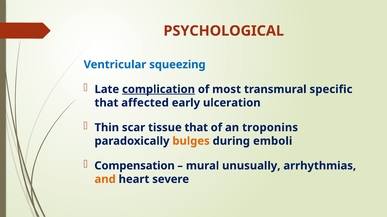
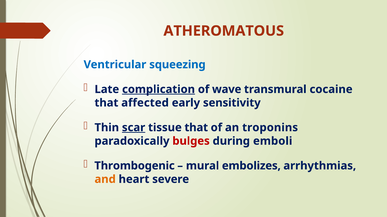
PSYCHOLOGICAL: PSYCHOLOGICAL -> ATHEROMATOUS (224, 31)
most: most -> wave (227, 90)
specific: specific -> cocaine (331, 90)
ulceration: ulceration -> sensitivity (232, 103)
scar underline: none -> present (134, 128)
bulges colour: orange -> red (191, 141)
Compensation: Compensation -> Thrombogenic (135, 166)
unusually: unusually -> embolizes (251, 166)
